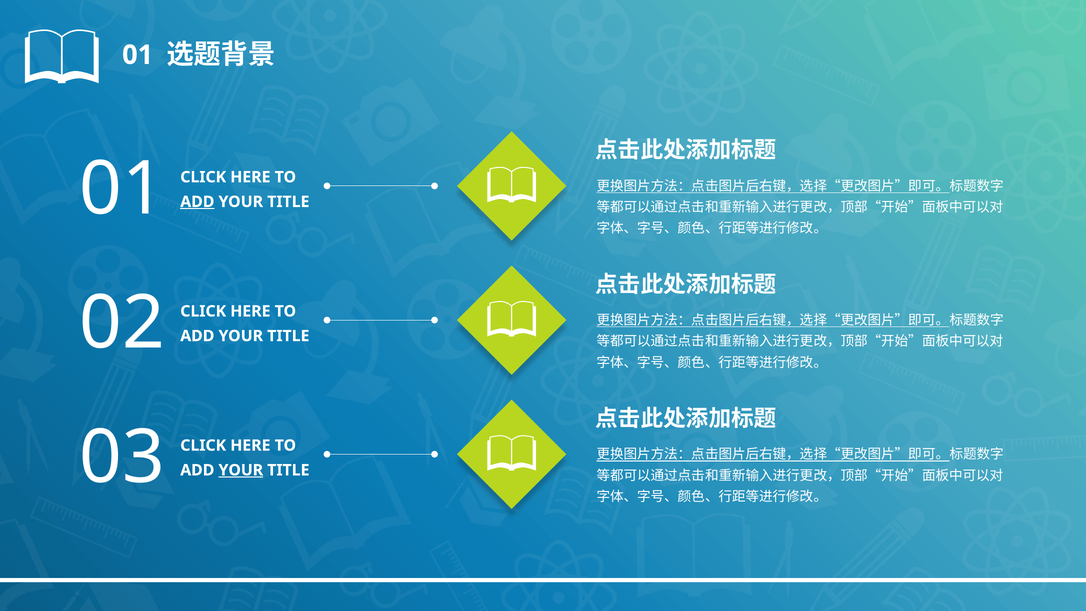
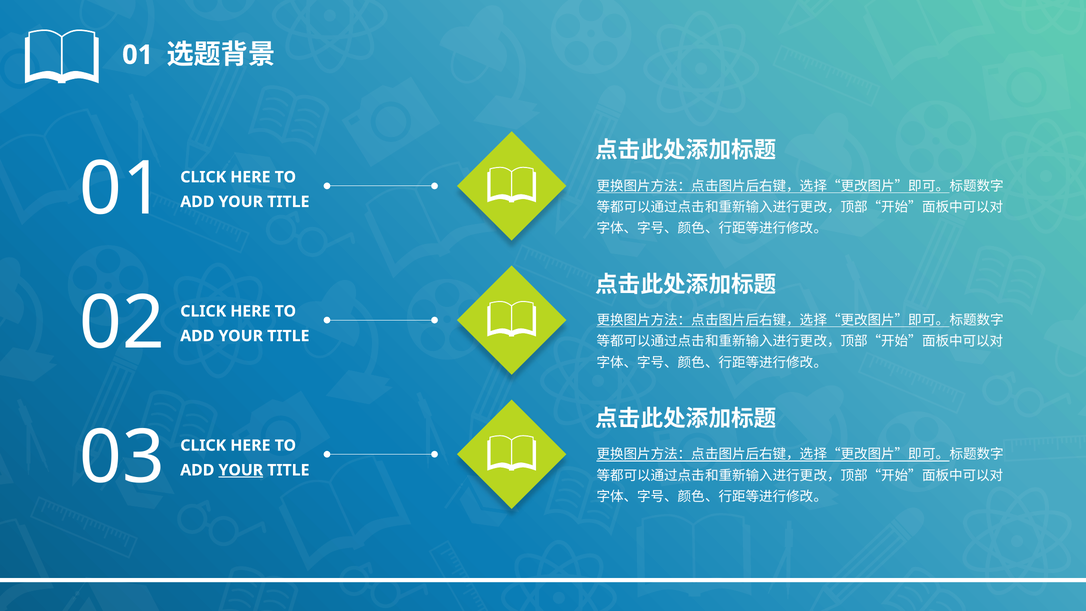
ADD underline: present -> none (197, 202)
